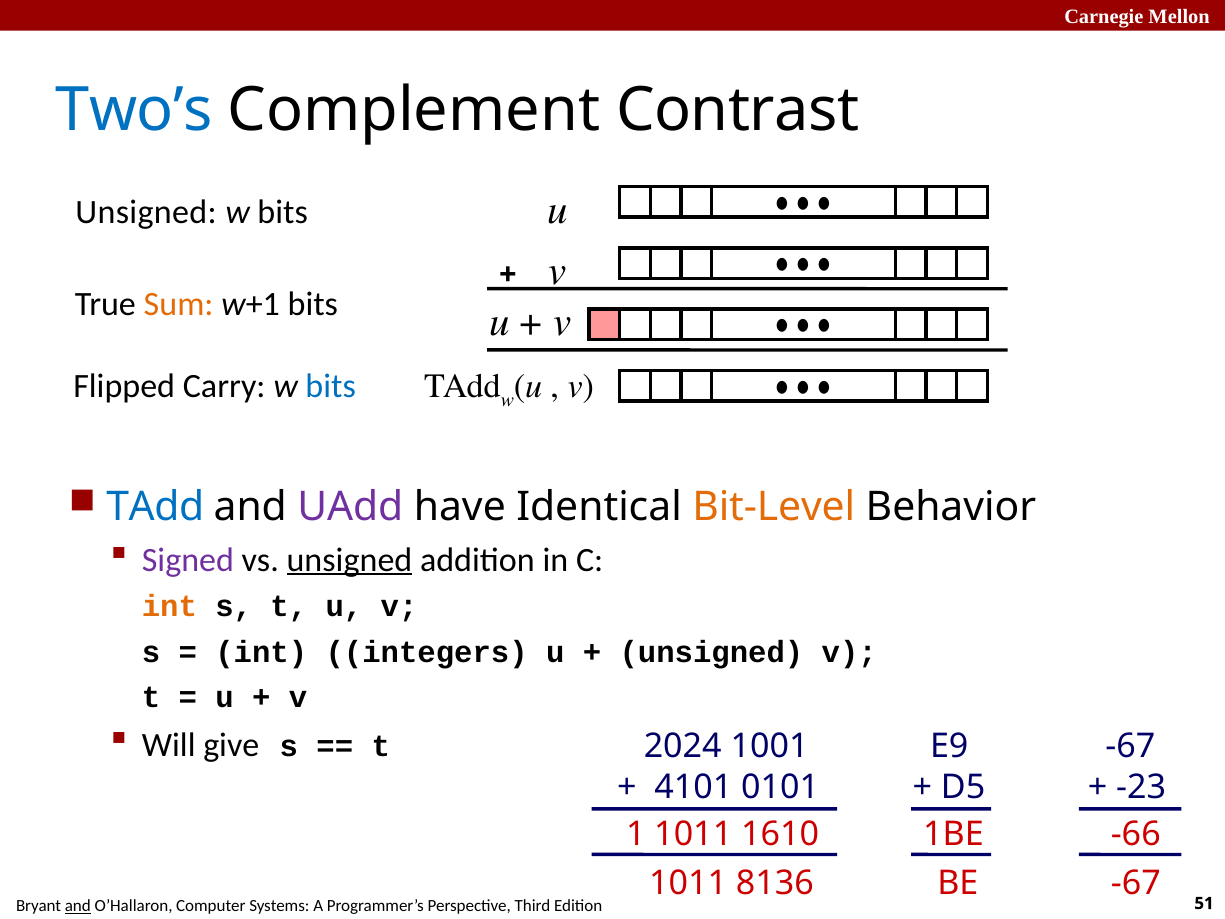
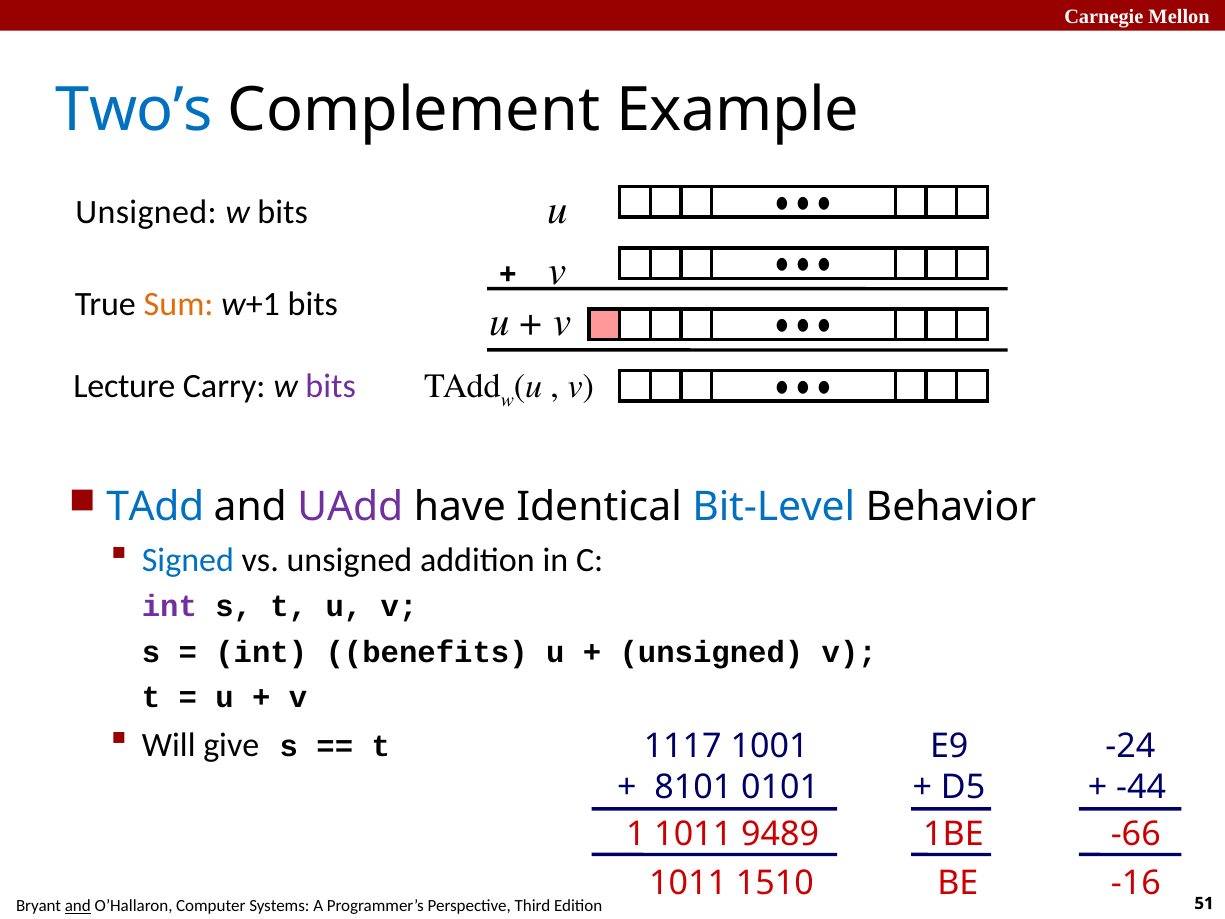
Contrast: Contrast -> Example (738, 110)
Flipped: Flipped -> Lecture (124, 386)
bits colour: blue -> purple (331, 386)
Bit-Level colour: orange -> blue (774, 507)
Signed colour: purple -> blue (188, 560)
unsigned underline: present -> none (349, 560)
int colour: orange -> purple (169, 607)
integers: integers -> benefits (427, 652)
2024: 2024 -> 1117 (683, 746)
-67: -67 -> -24 (1130, 746)
4101: 4101 -> 8101 (693, 787)
-23: -23 -> -44 (1141, 787)
1610: 1610 -> 9489 (780, 834)
8136: 8136 -> 1510 (775, 883)
-67: -67 -> -16 (1136, 883)
